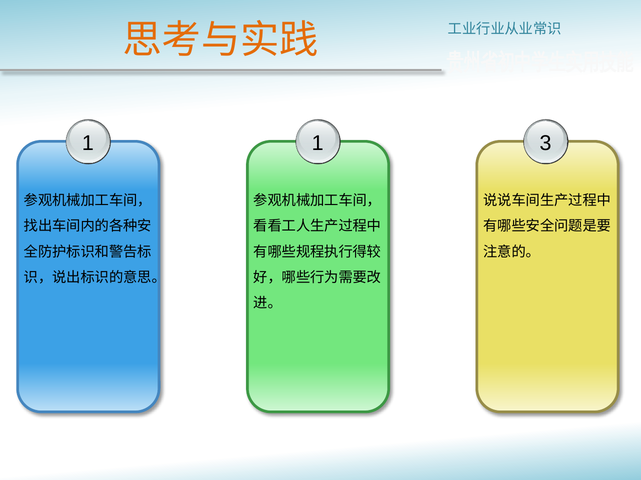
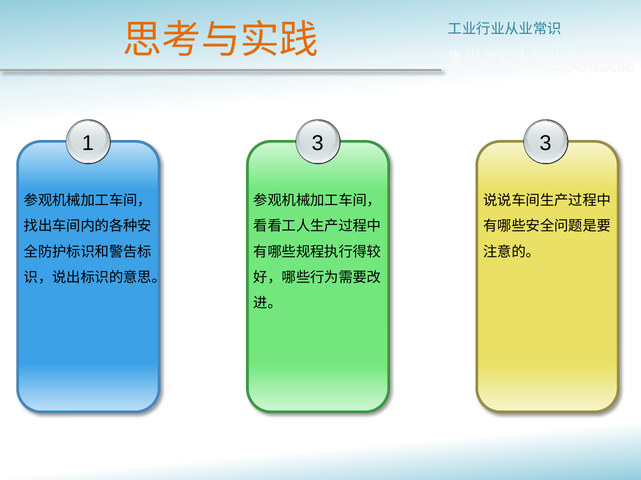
1 1: 1 -> 3 (318, 143)
